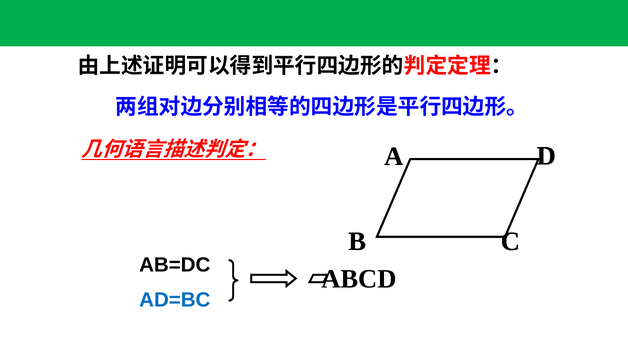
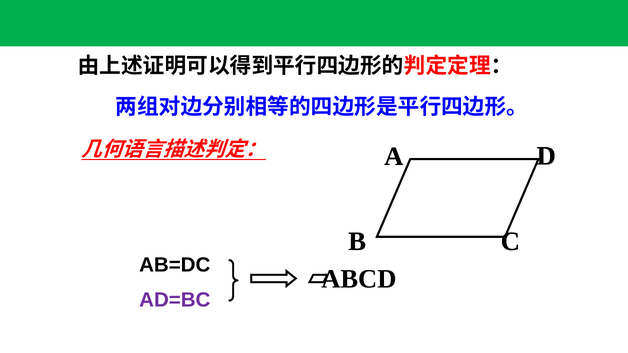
AD=BC colour: blue -> purple (175, 300)
